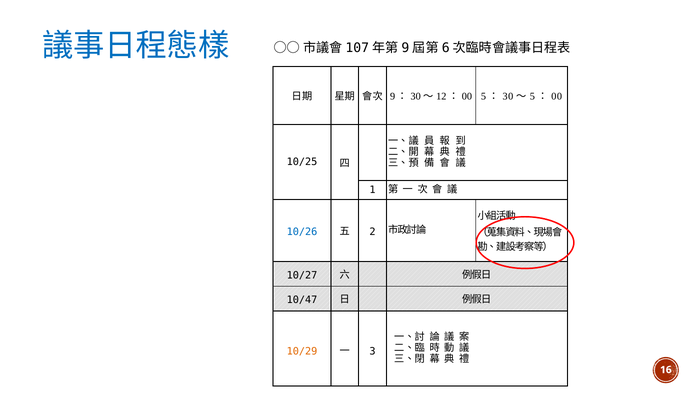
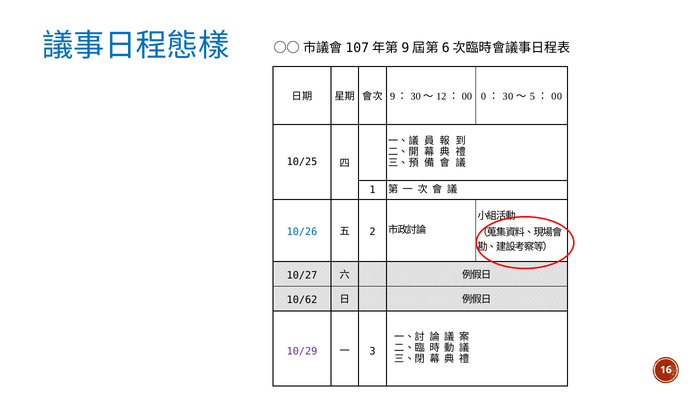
5: 5 -> 0 (484, 96)
10/47: 10/47 -> 10/62 (302, 300)
10/29 colour: orange -> purple (302, 351)
